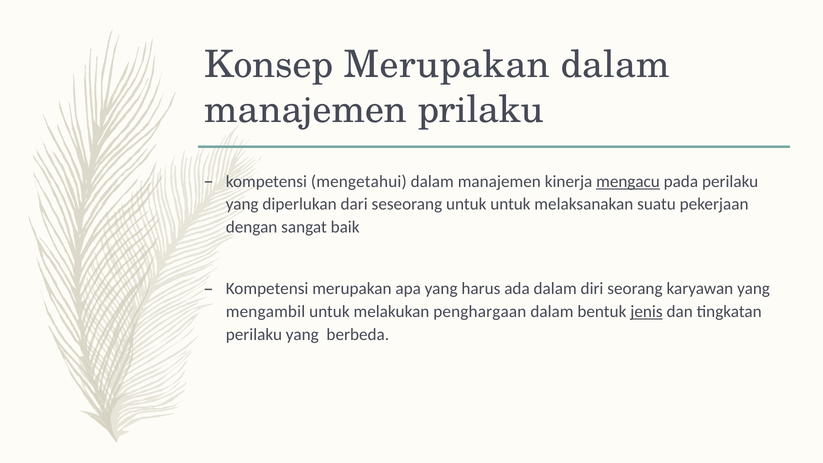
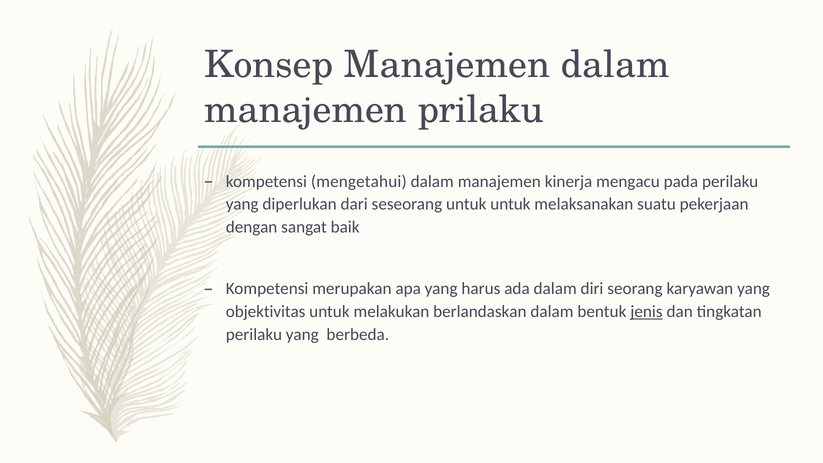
Konsep Merupakan: Merupakan -> Manajemen (447, 65)
mengacu underline: present -> none (628, 181)
mengambil: mengambil -> objektivitas (266, 312)
penghargaan: penghargaan -> berlandaskan (480, 312)
